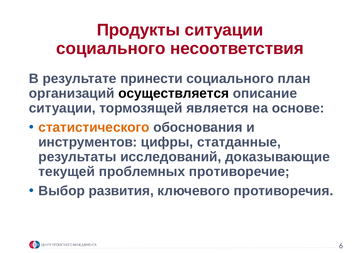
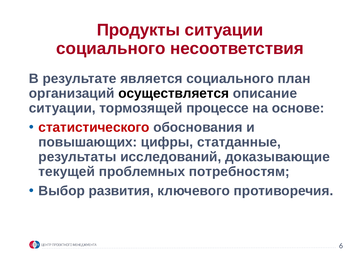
принести: принести -> является (151, 79)
является: является -> процессе (218, 108)
статистического colour: orange -> red (94, 127)
инструментов: инструментов -> повышающих (88, 142)
противоречие: противоречие -> потребностям (239, 172)
